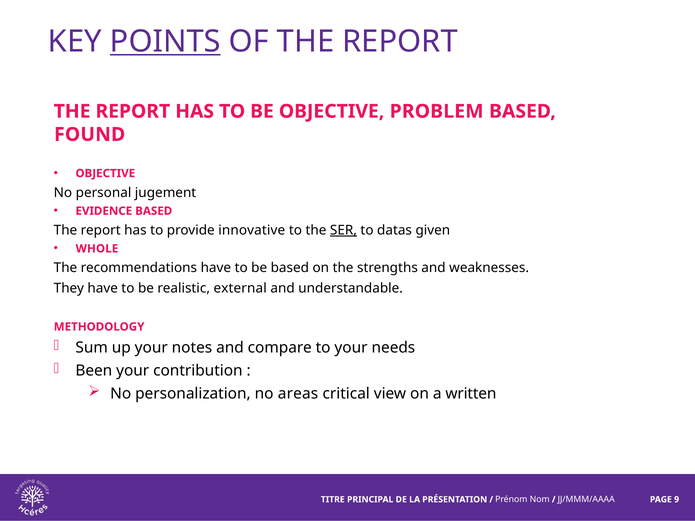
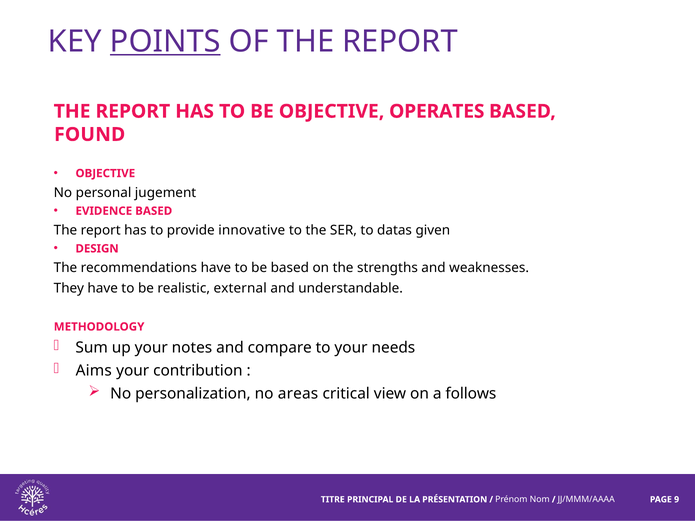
PROBLEM: PROBLEM -> OPERATES (437, 111)
SER underline: present -> none (343, 230)
WHOLE: WHOLE -> DESIGN (97, 249)
Been: Been -> Aims (94, 371)
written: written -> follows (471, 394)
